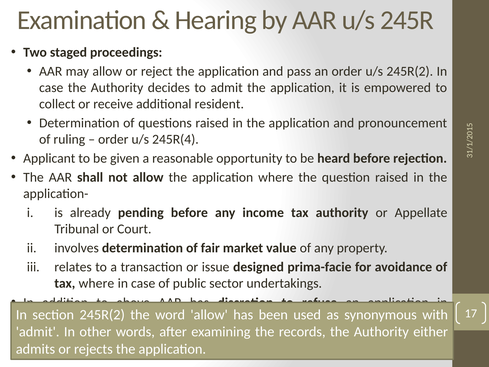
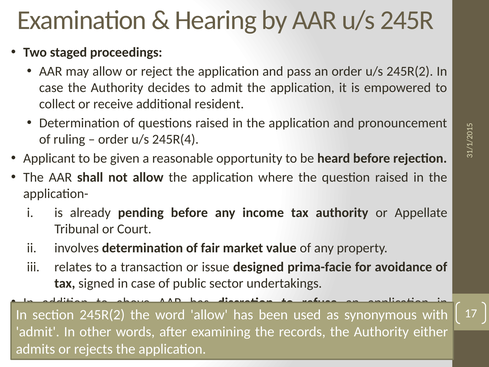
tax where: where -> signed (96, 283)
